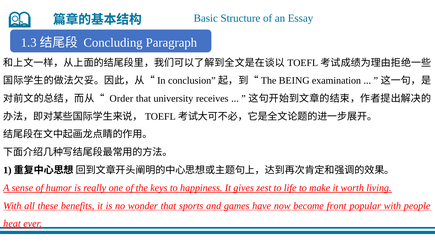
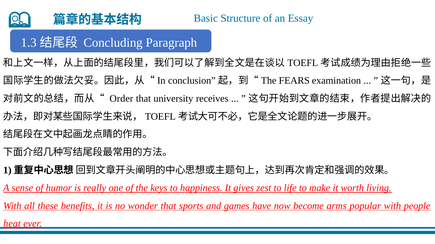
BEING: BEING -> FEARS (294, 81)
front: front -> arms (337, 206)
